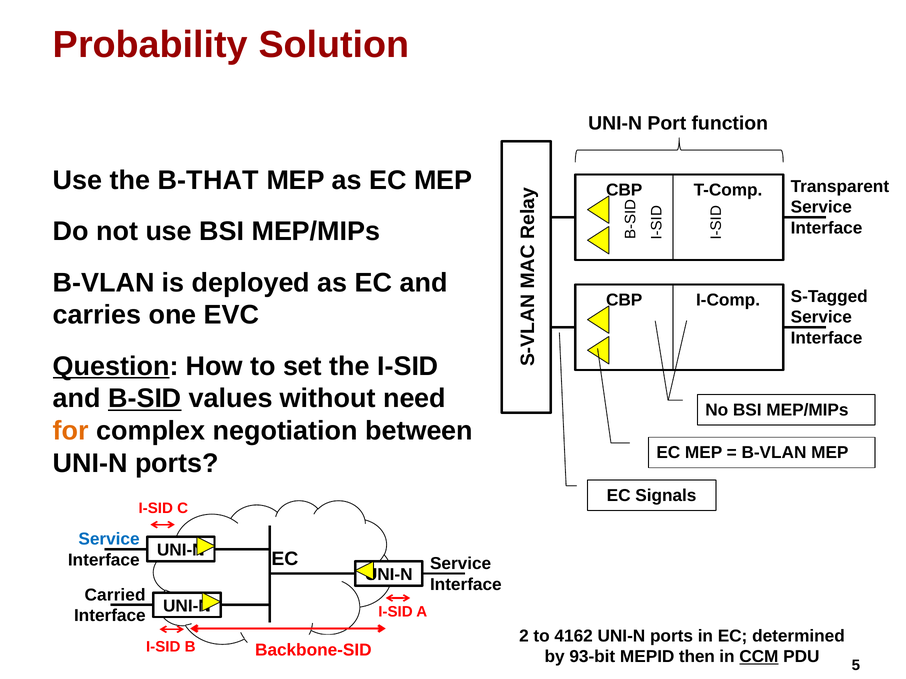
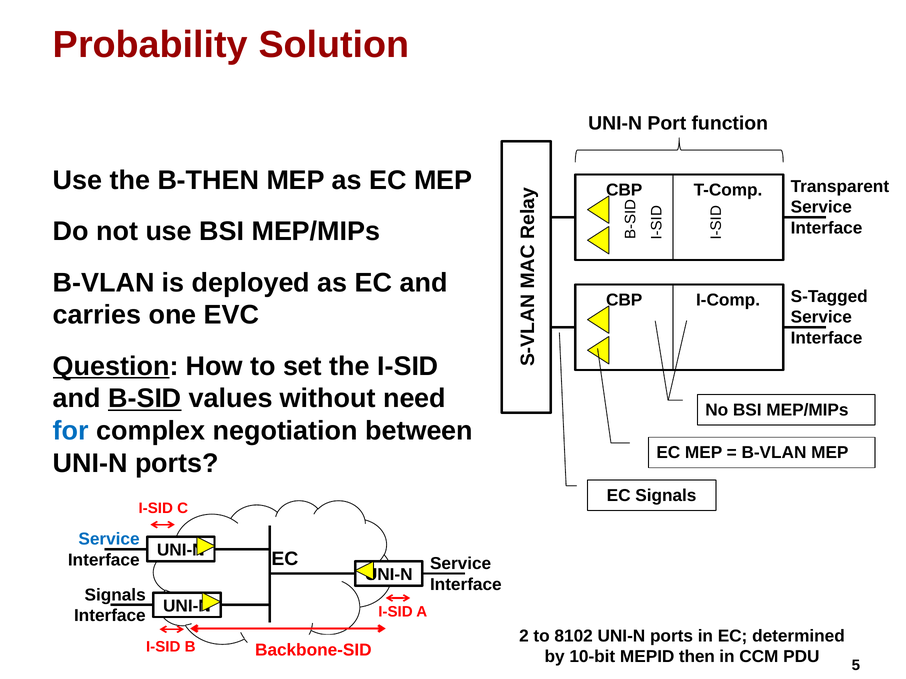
B-THAT: B-THAT -> B-THEN (208, 180)
for colour: orange -> blue (71, 431)
Carried: Carried -> Signals (115, 595)
4162: 4162 -> 8102 (574, 636)
93-bit: 93-bit -> 10-bit (592, 657)
CCM underline: present -> none (759, 657)
